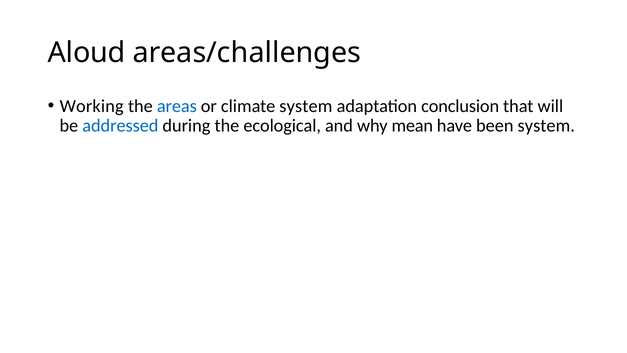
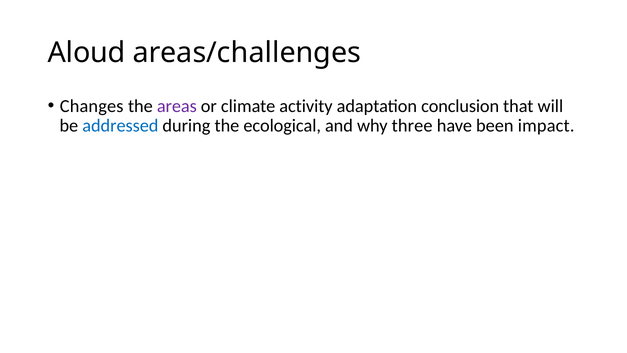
Working: Working -> Changes (92, 106)
areas colour: blue -> purple (177, 106)
climate system: system -> activity (306, 106)
mean: mean -> three (412, 126)
been system: system -> impact (546, 126)
